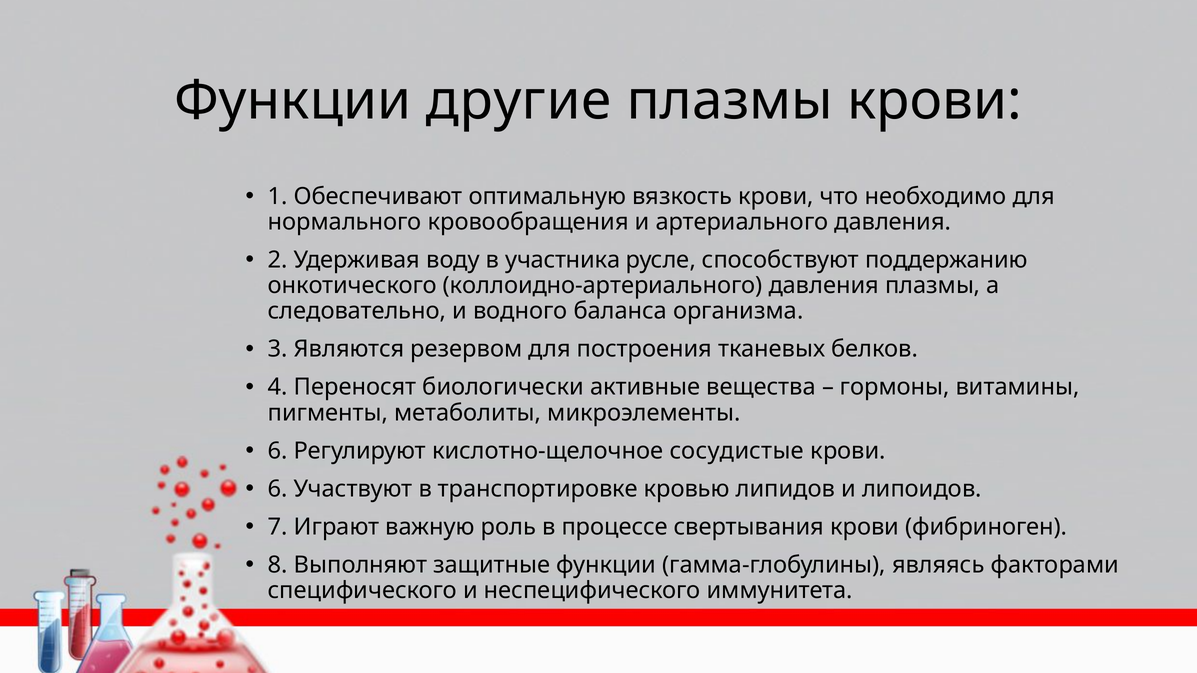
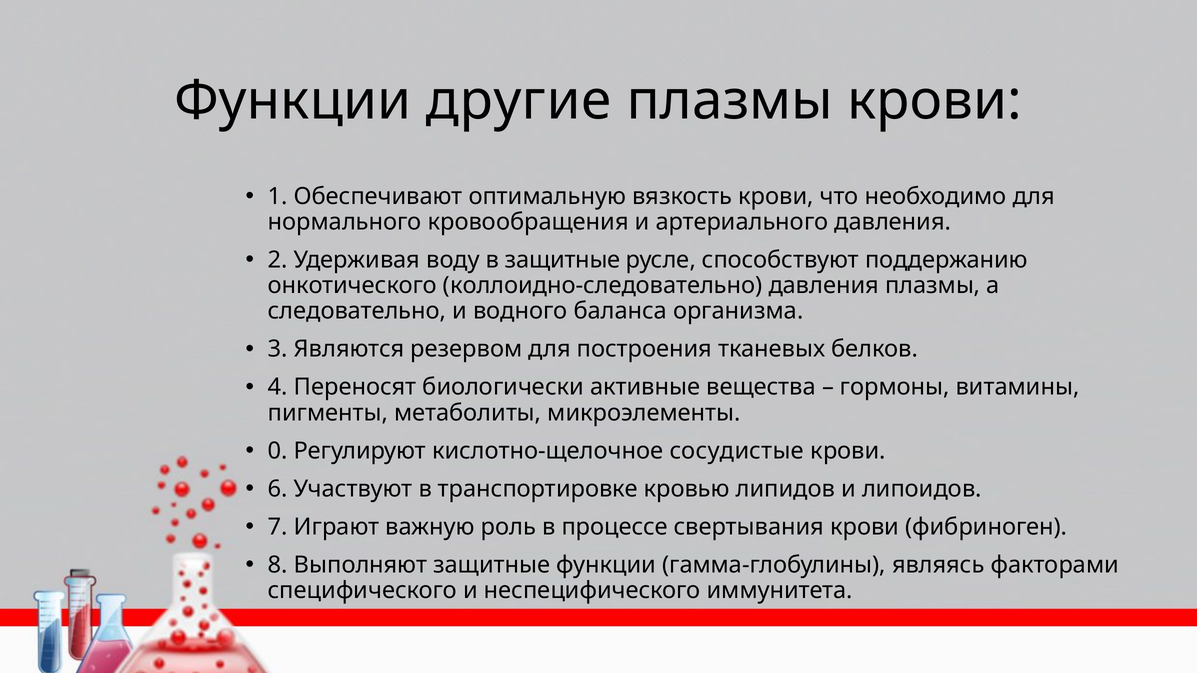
в участника: участника -> защитные (563, 260)
коллоидно-артериального: коллоидно-артериального -> коллоидно-следовательно (603, 286)
6: 6 -> 0 (278, 451)
